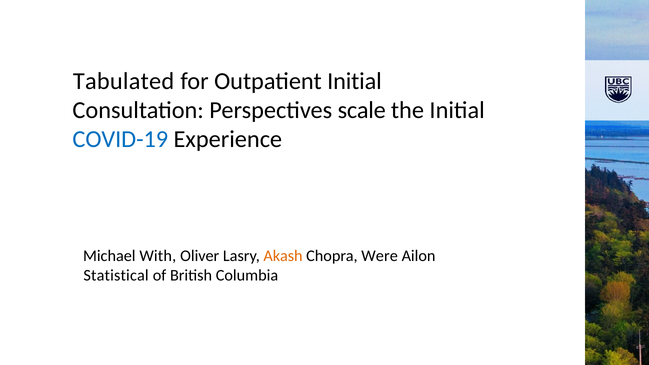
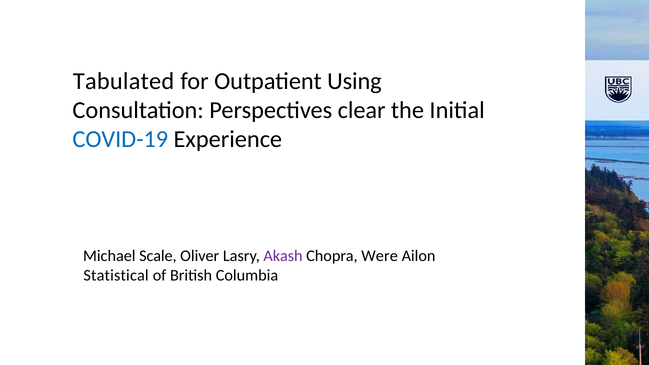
Outpatient Initial: Initial -> Using (354, 81)
scale: scale -> clear (362, 110)
With: With -> Scale (158, 256)
Akash colour: orange -> purple (283, 256)
